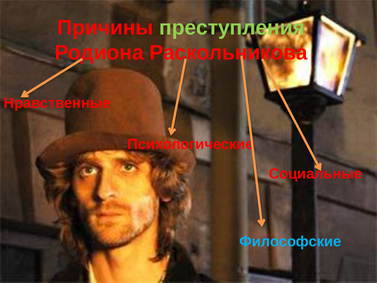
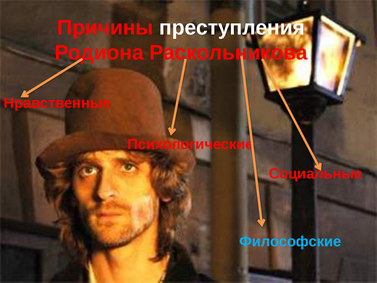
преступления colour: light green -> white (232, 28)
